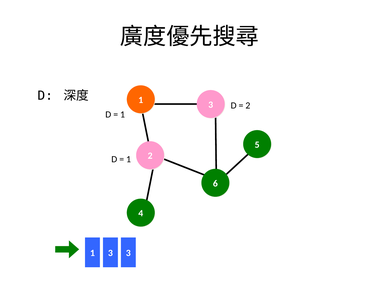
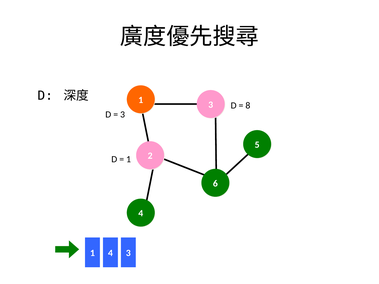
2: 2 -> 8 (248, 106)
1: 1 -> 3 (123, 115)
3: 3 -> 4 (110, 253)
